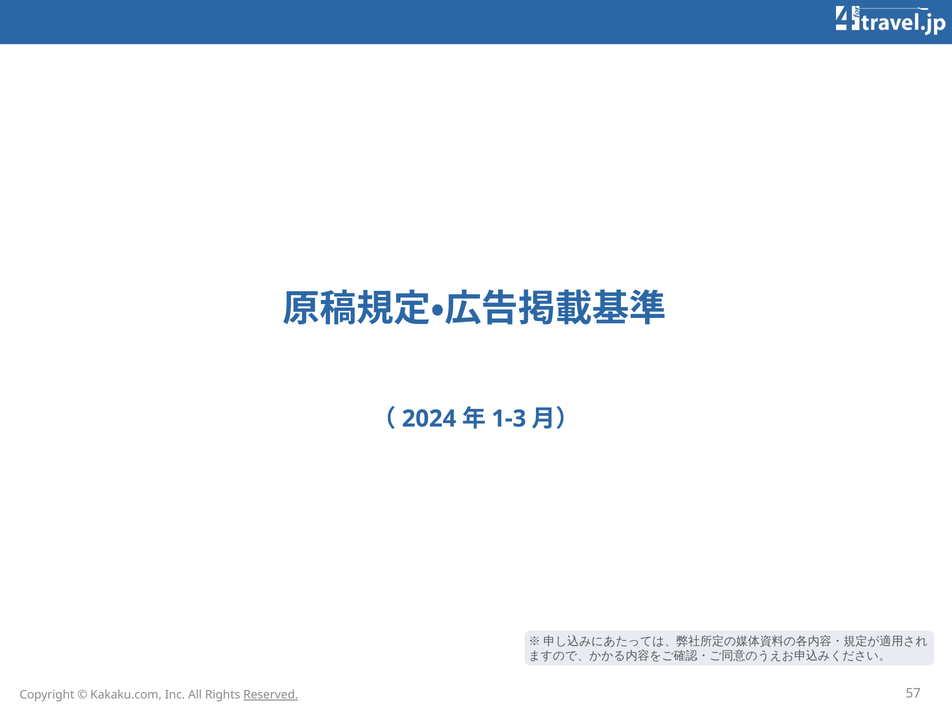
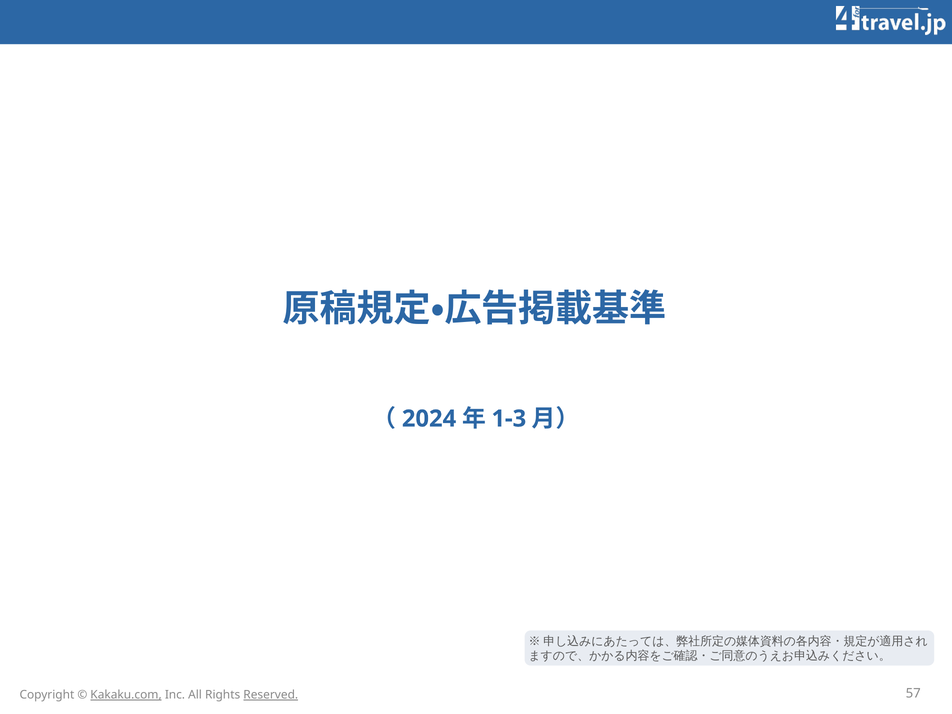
Kakaku.com underline: none -> present (126, 695)
